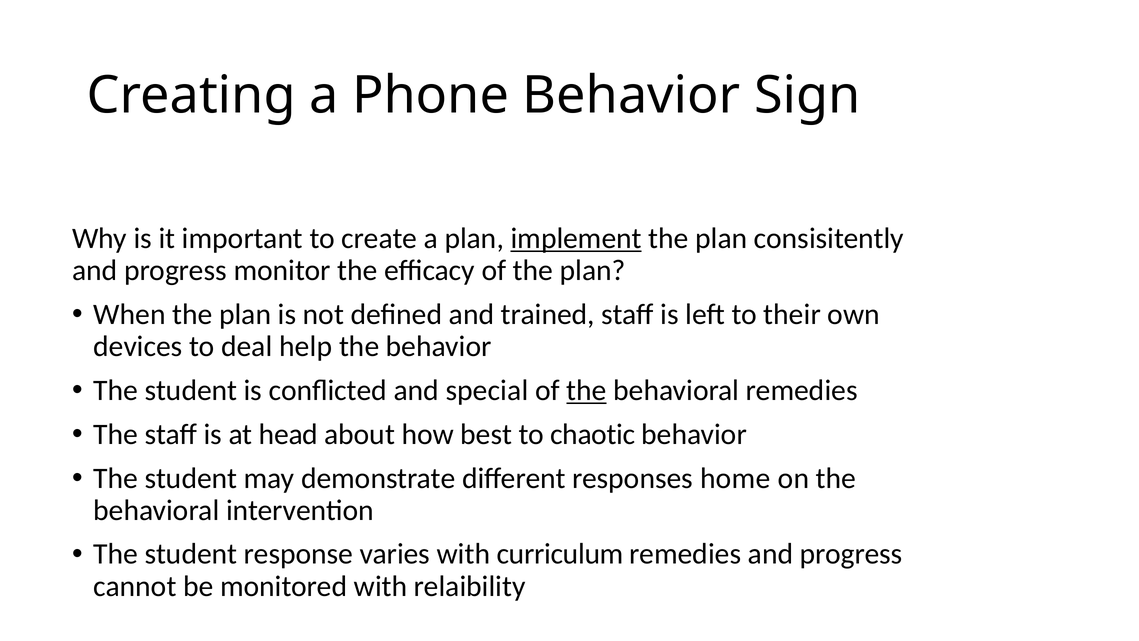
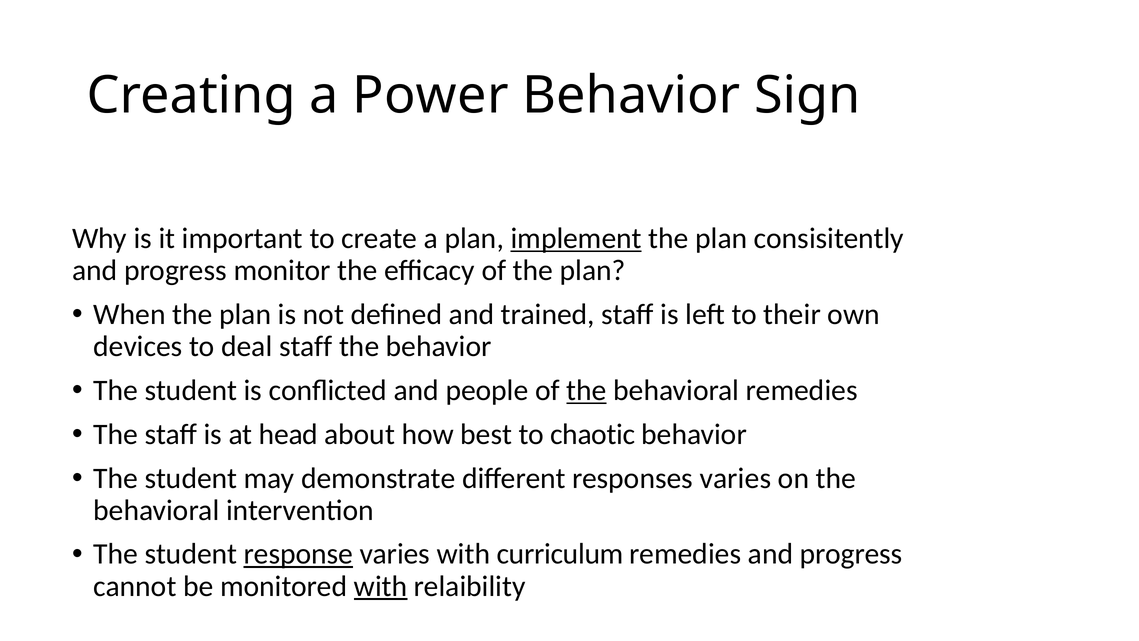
Phone: Phone -> Power (430, 96)
deal help: help -> staff (306, 346)
special: special -> people (487, 390)
responses home: home -> varies (735, 478)
response underline: none -> present (298, 554)
with underline: none -> present (381, 586)
